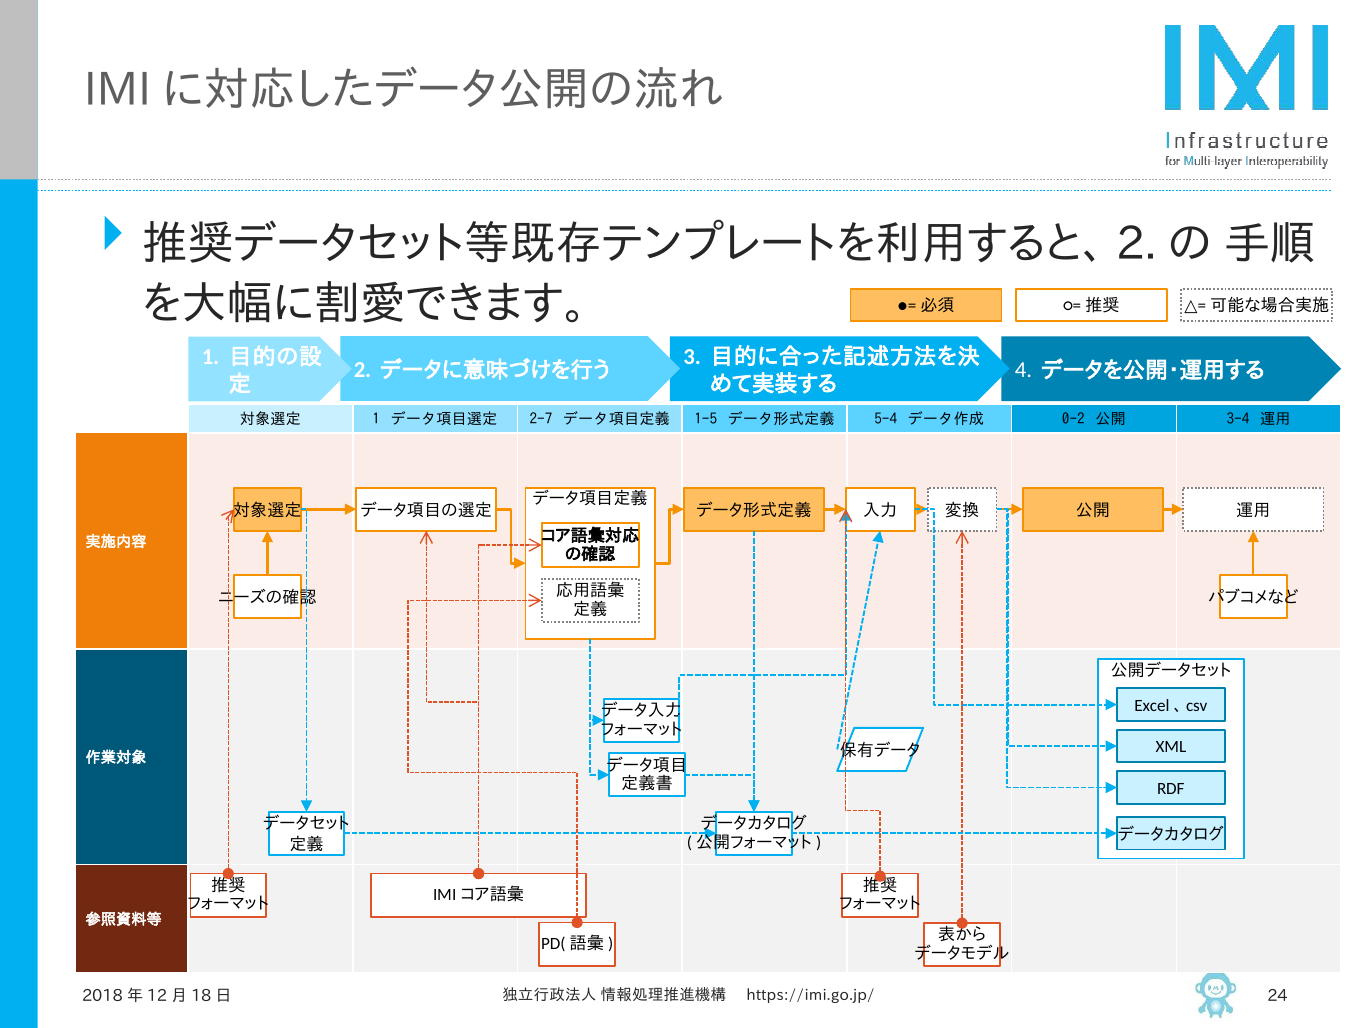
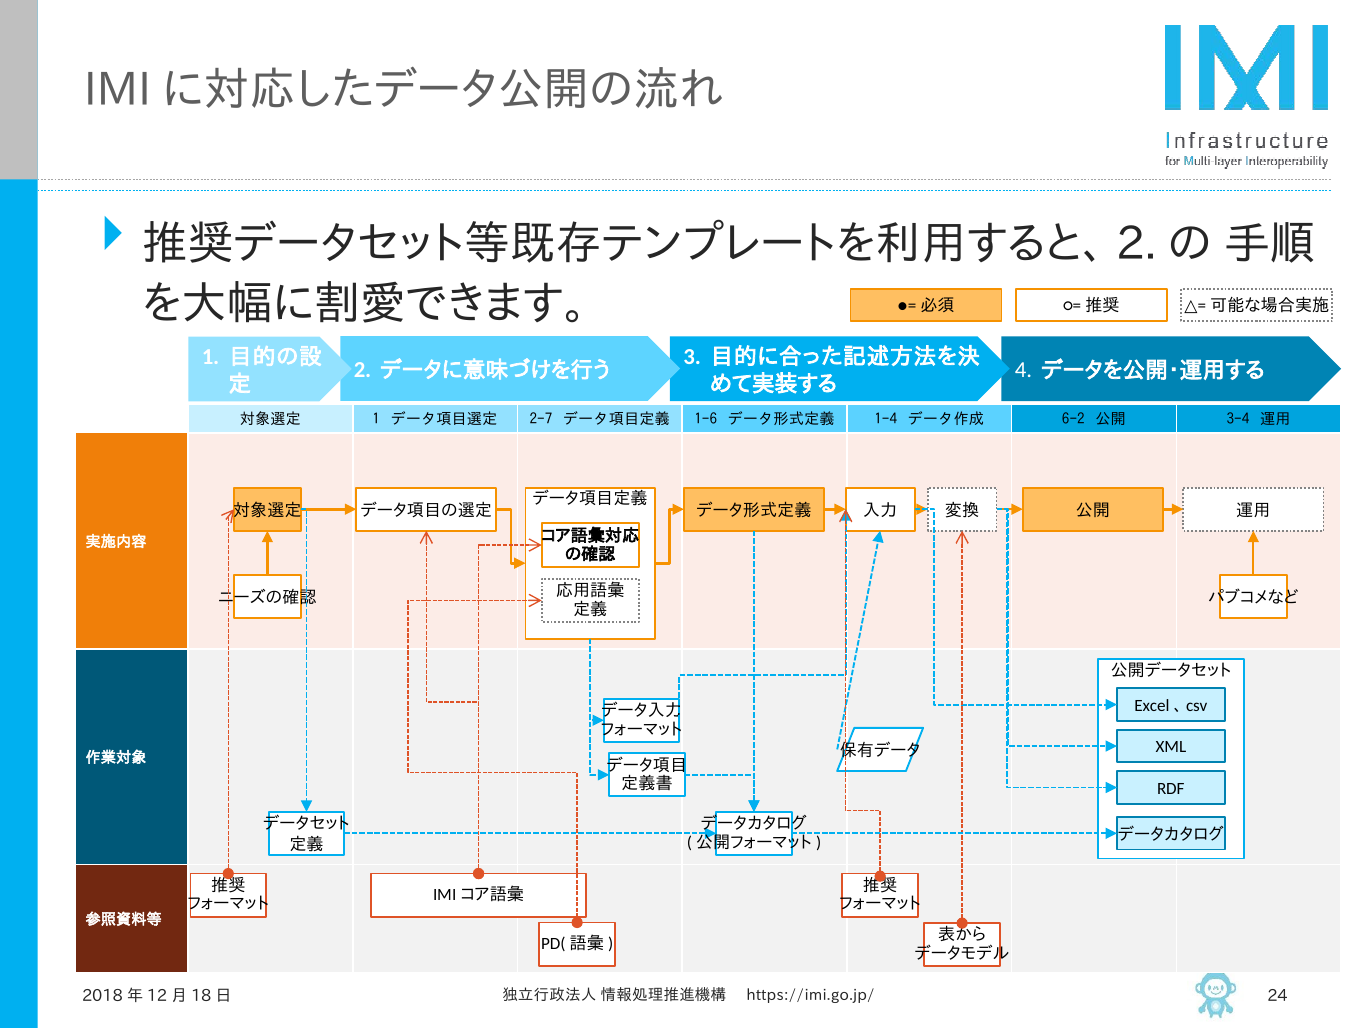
1-5: 1-5 -> 1-6 (706, 419)
5-4: 5-4 -> 1-4 (886, 419)
0-2: 0-2 -> 6-2 (1073, 419)
